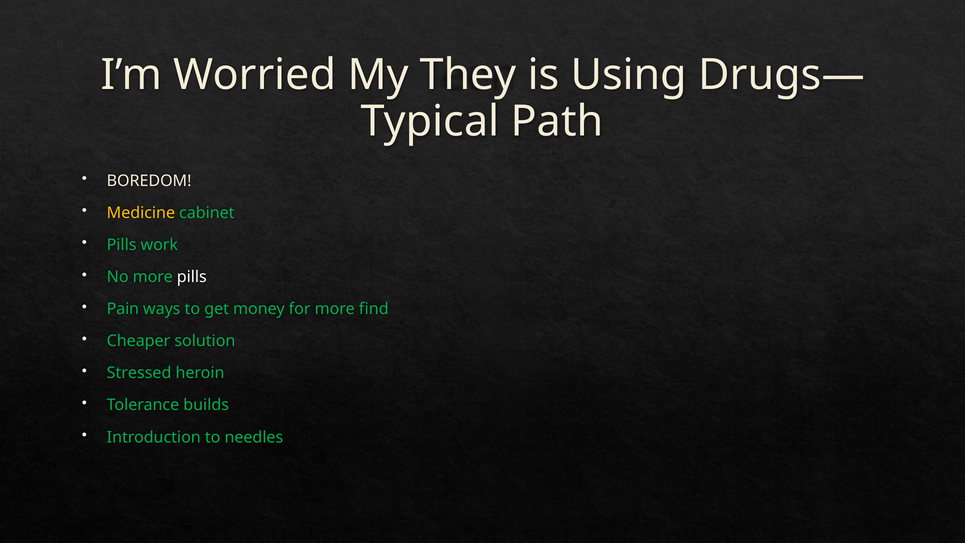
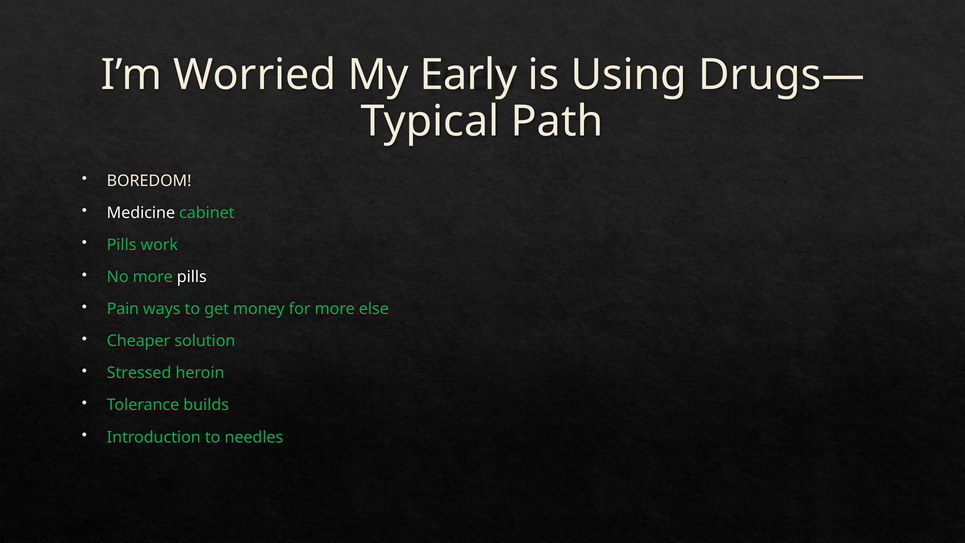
They: They -> Early (468, 75)
Medicine colour: yellow -> white (141, 213)
find: find -> else (374, 309)
